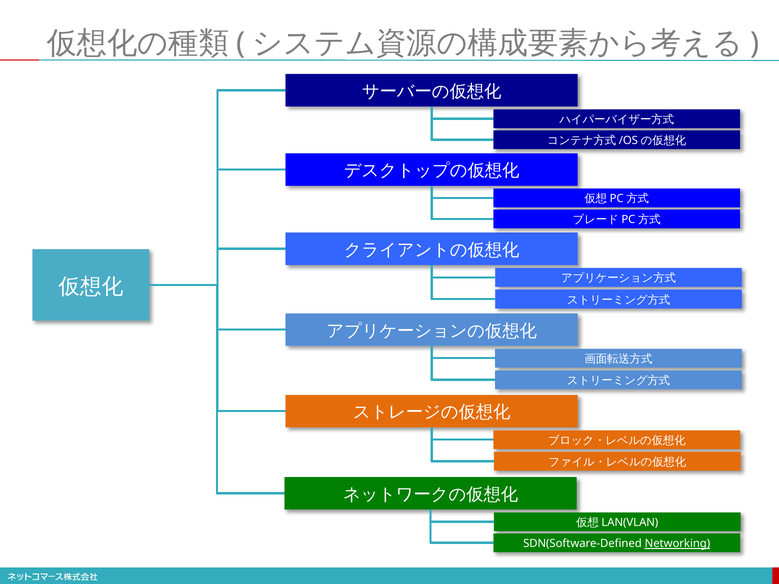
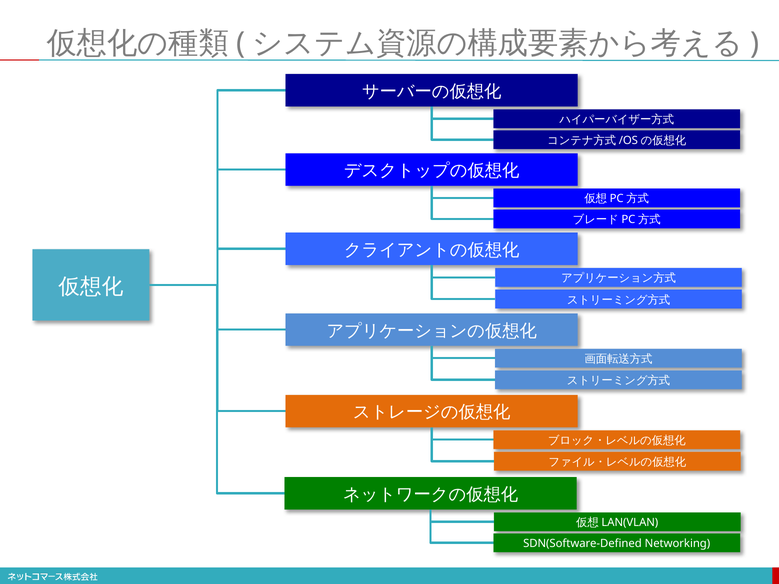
Networking underline: present -> none (677, 544)
